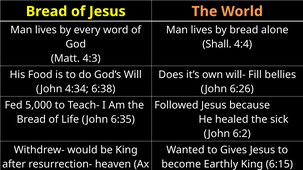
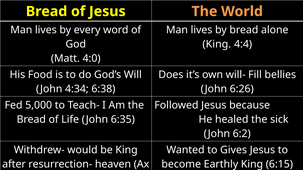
Shall: Shall -> King (217, 44)
4:3: 4:3 -> 4:0 (92, 59)
